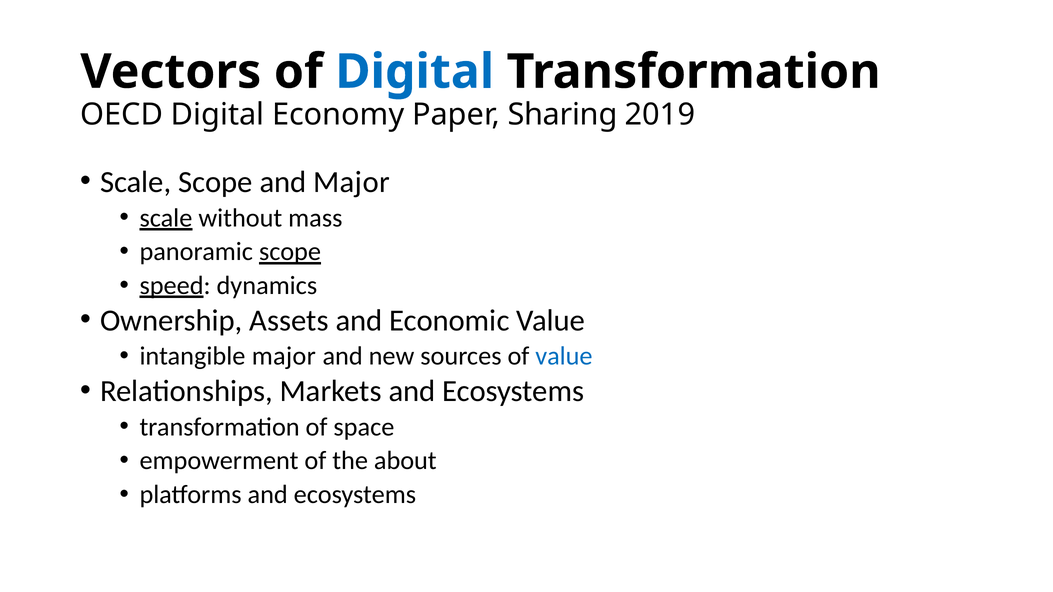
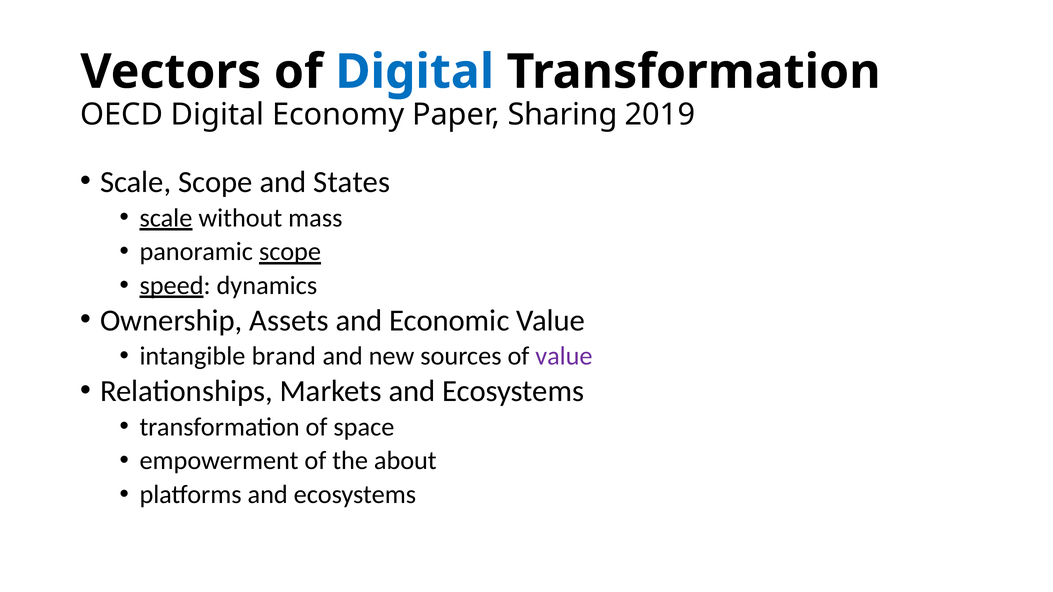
and Major: Major -> States (352, 182)
intangible major: major -> brand (284, 356)
value colour: blue -> purple (564, 356)
